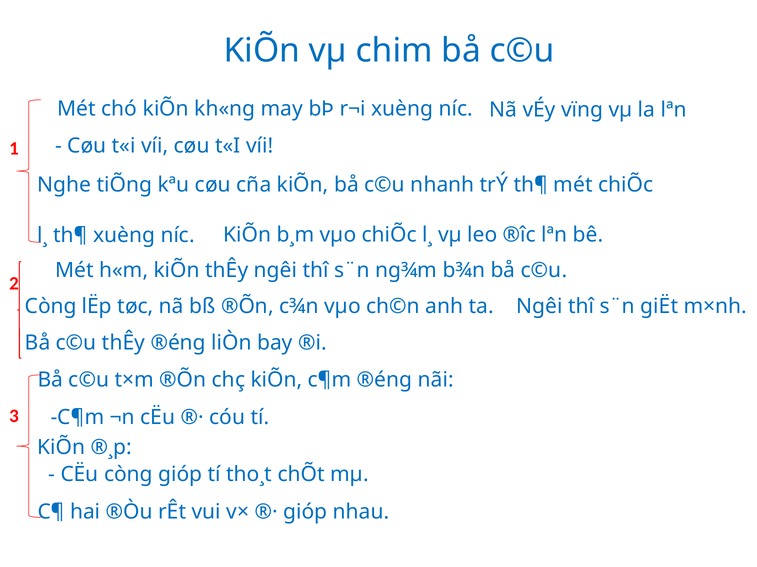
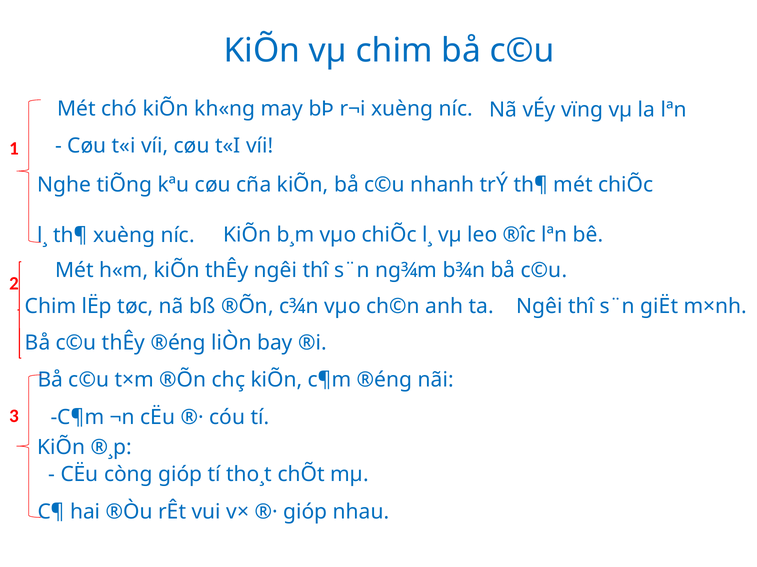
Còng: Còng -> Chim (51, 307)
